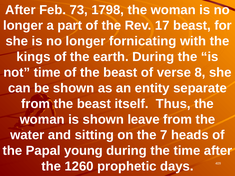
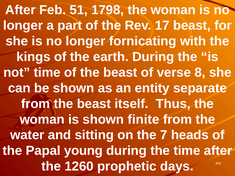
73: 73 -> 51 (79, 10)
leave: leave -> finite (143, 120)
